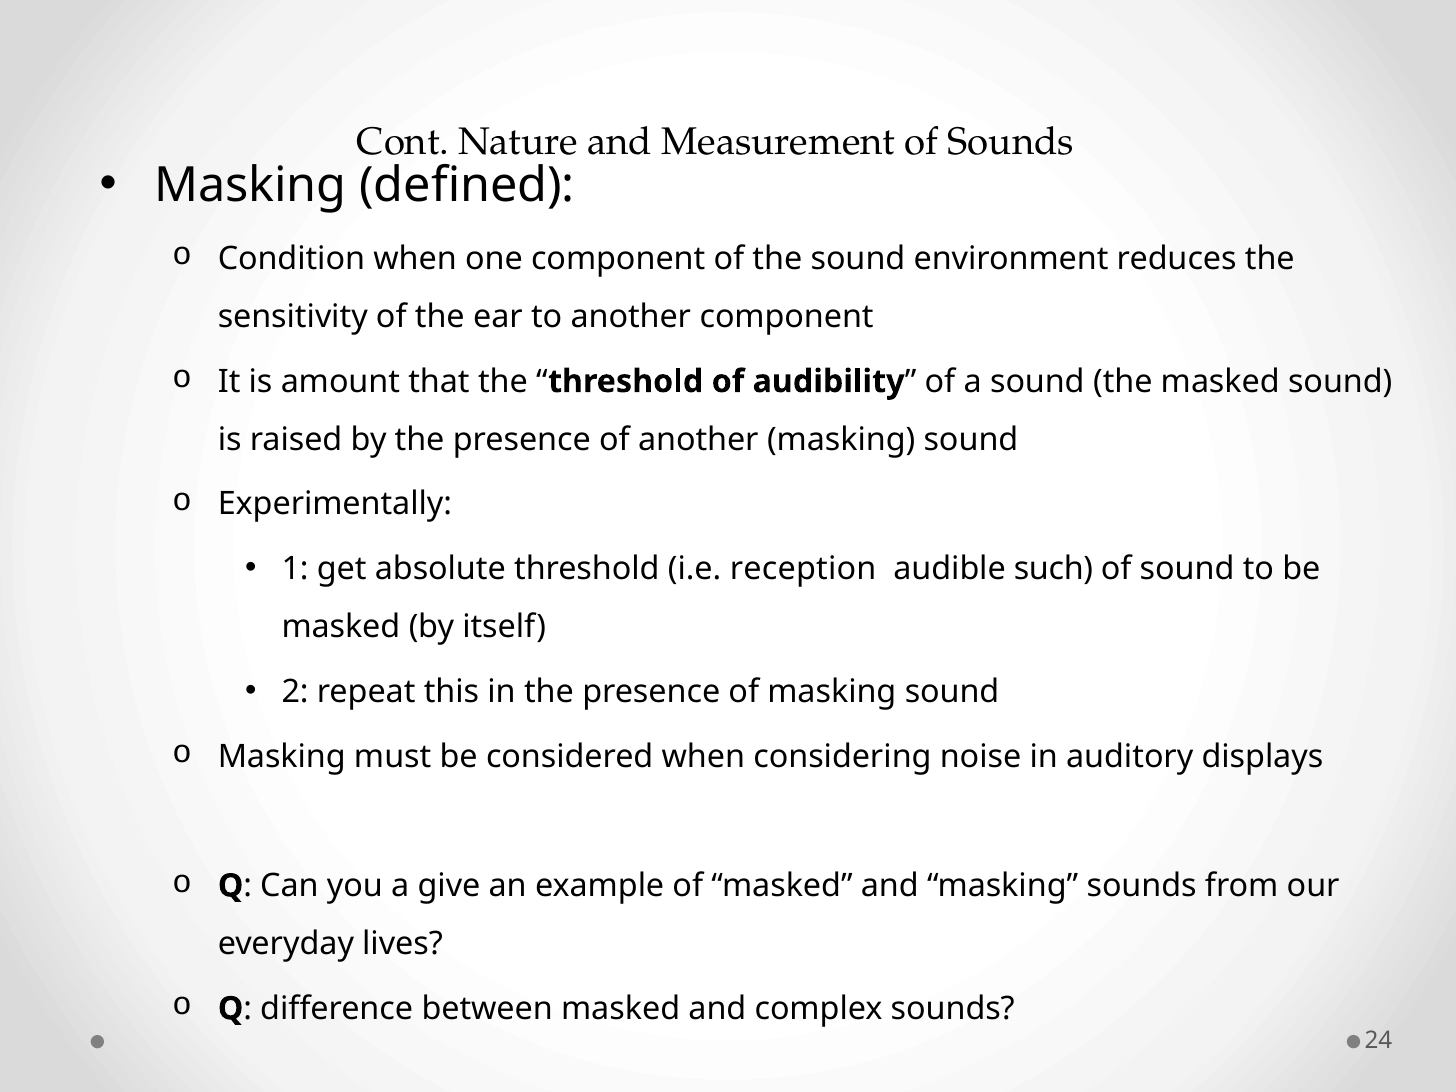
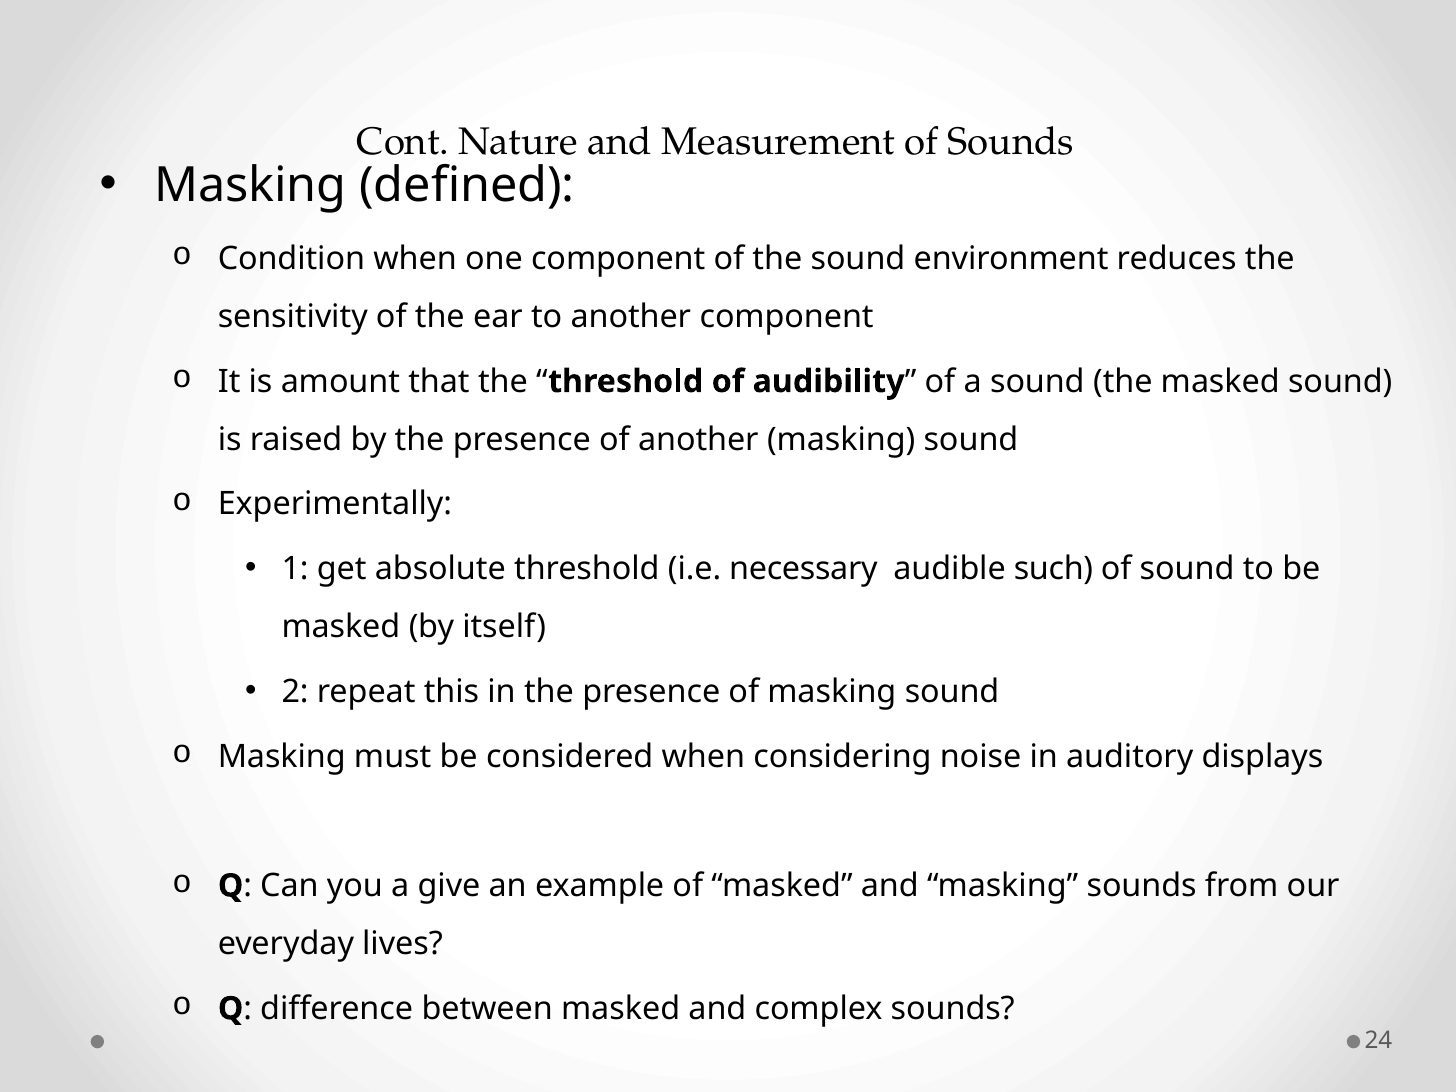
reception: reception -> necessary (803, 569)
